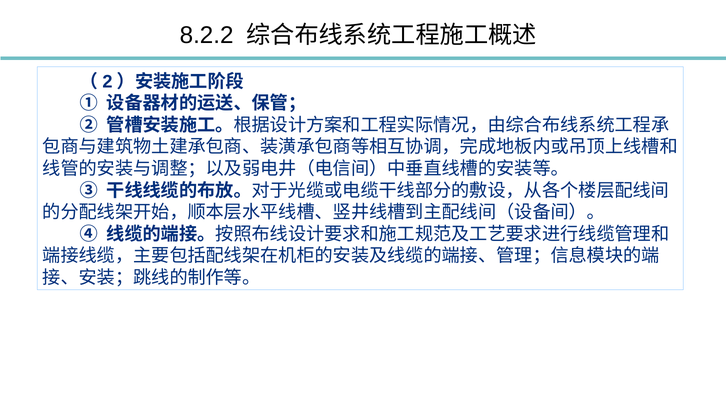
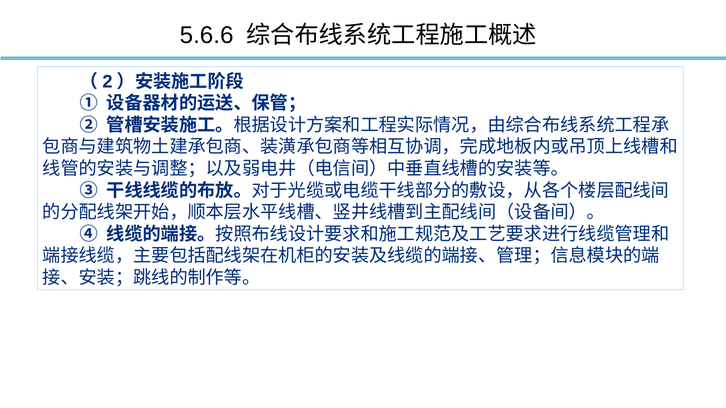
8.2.2: 8.2.2 -> 5.6.6 (207, 35)
